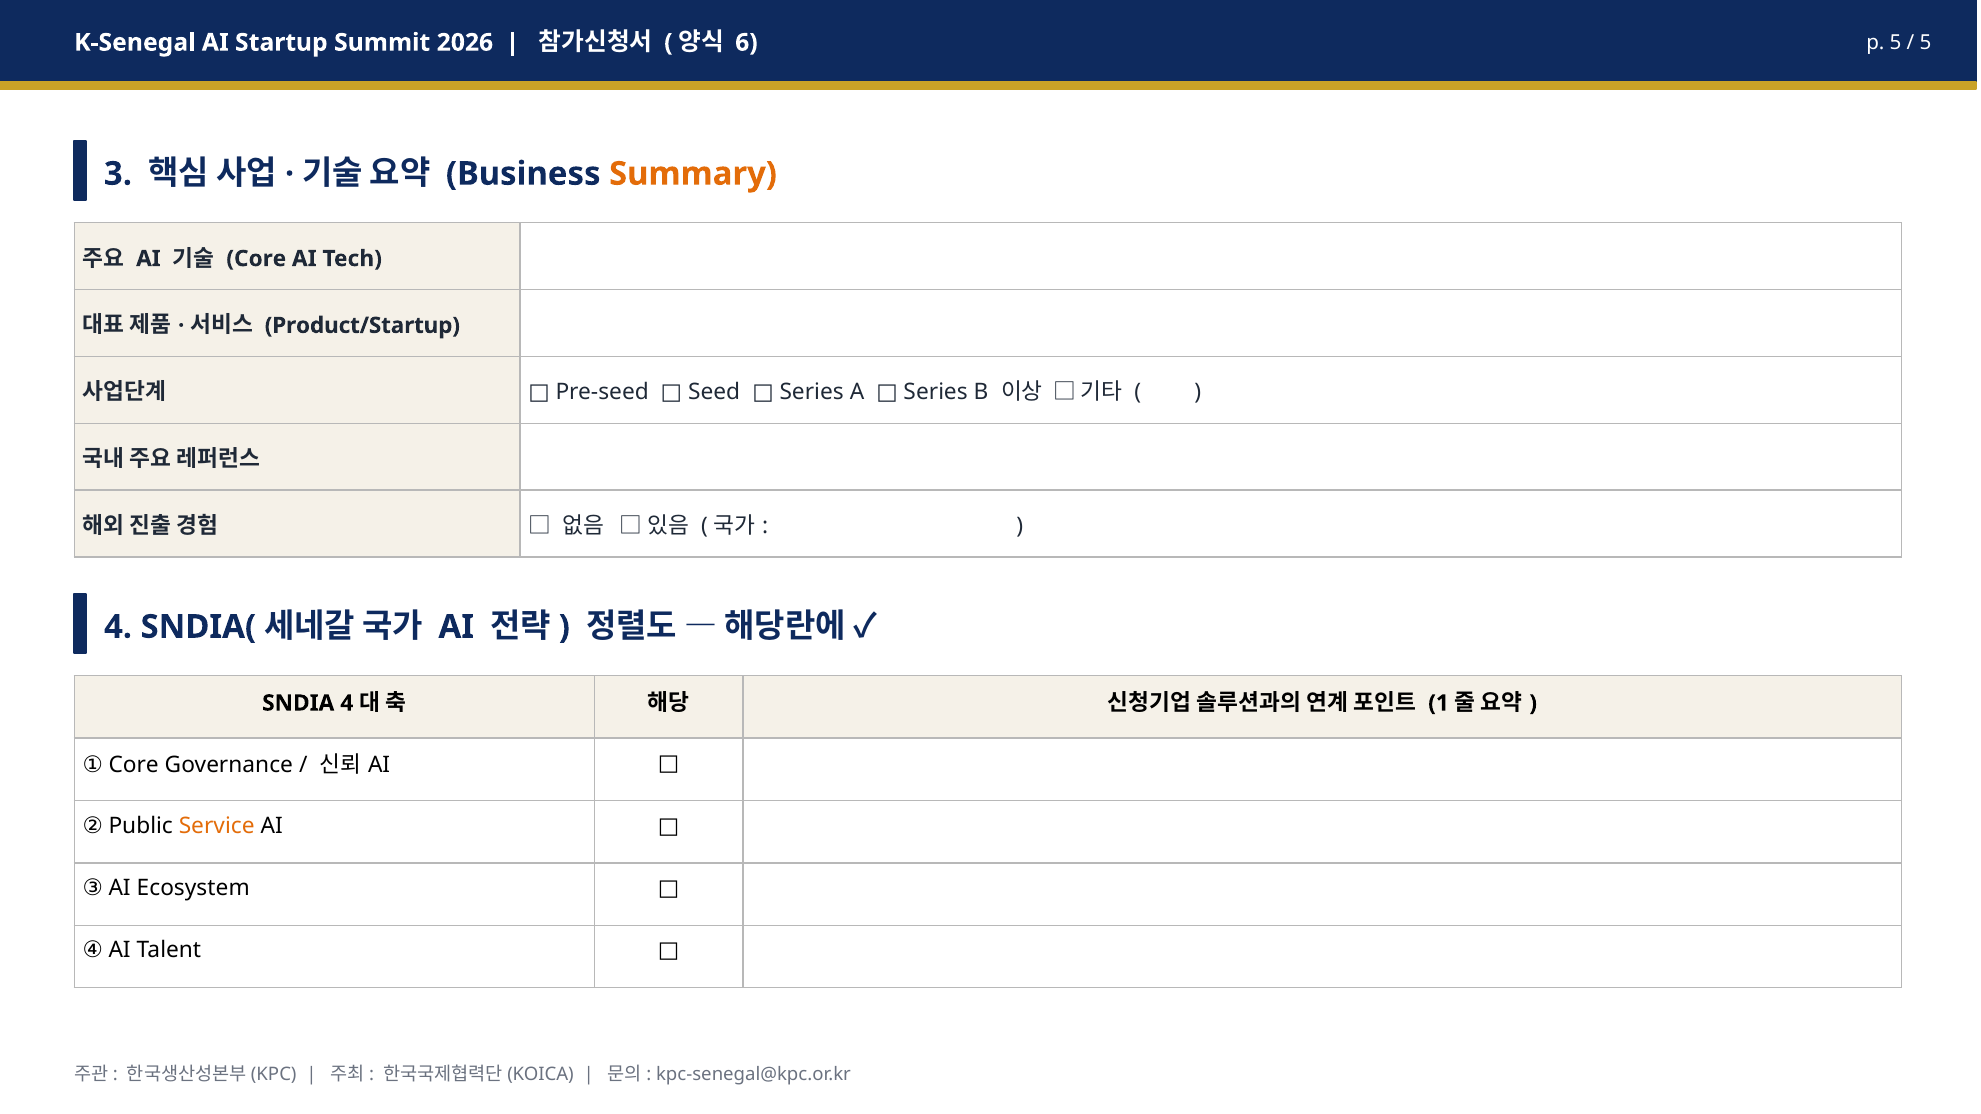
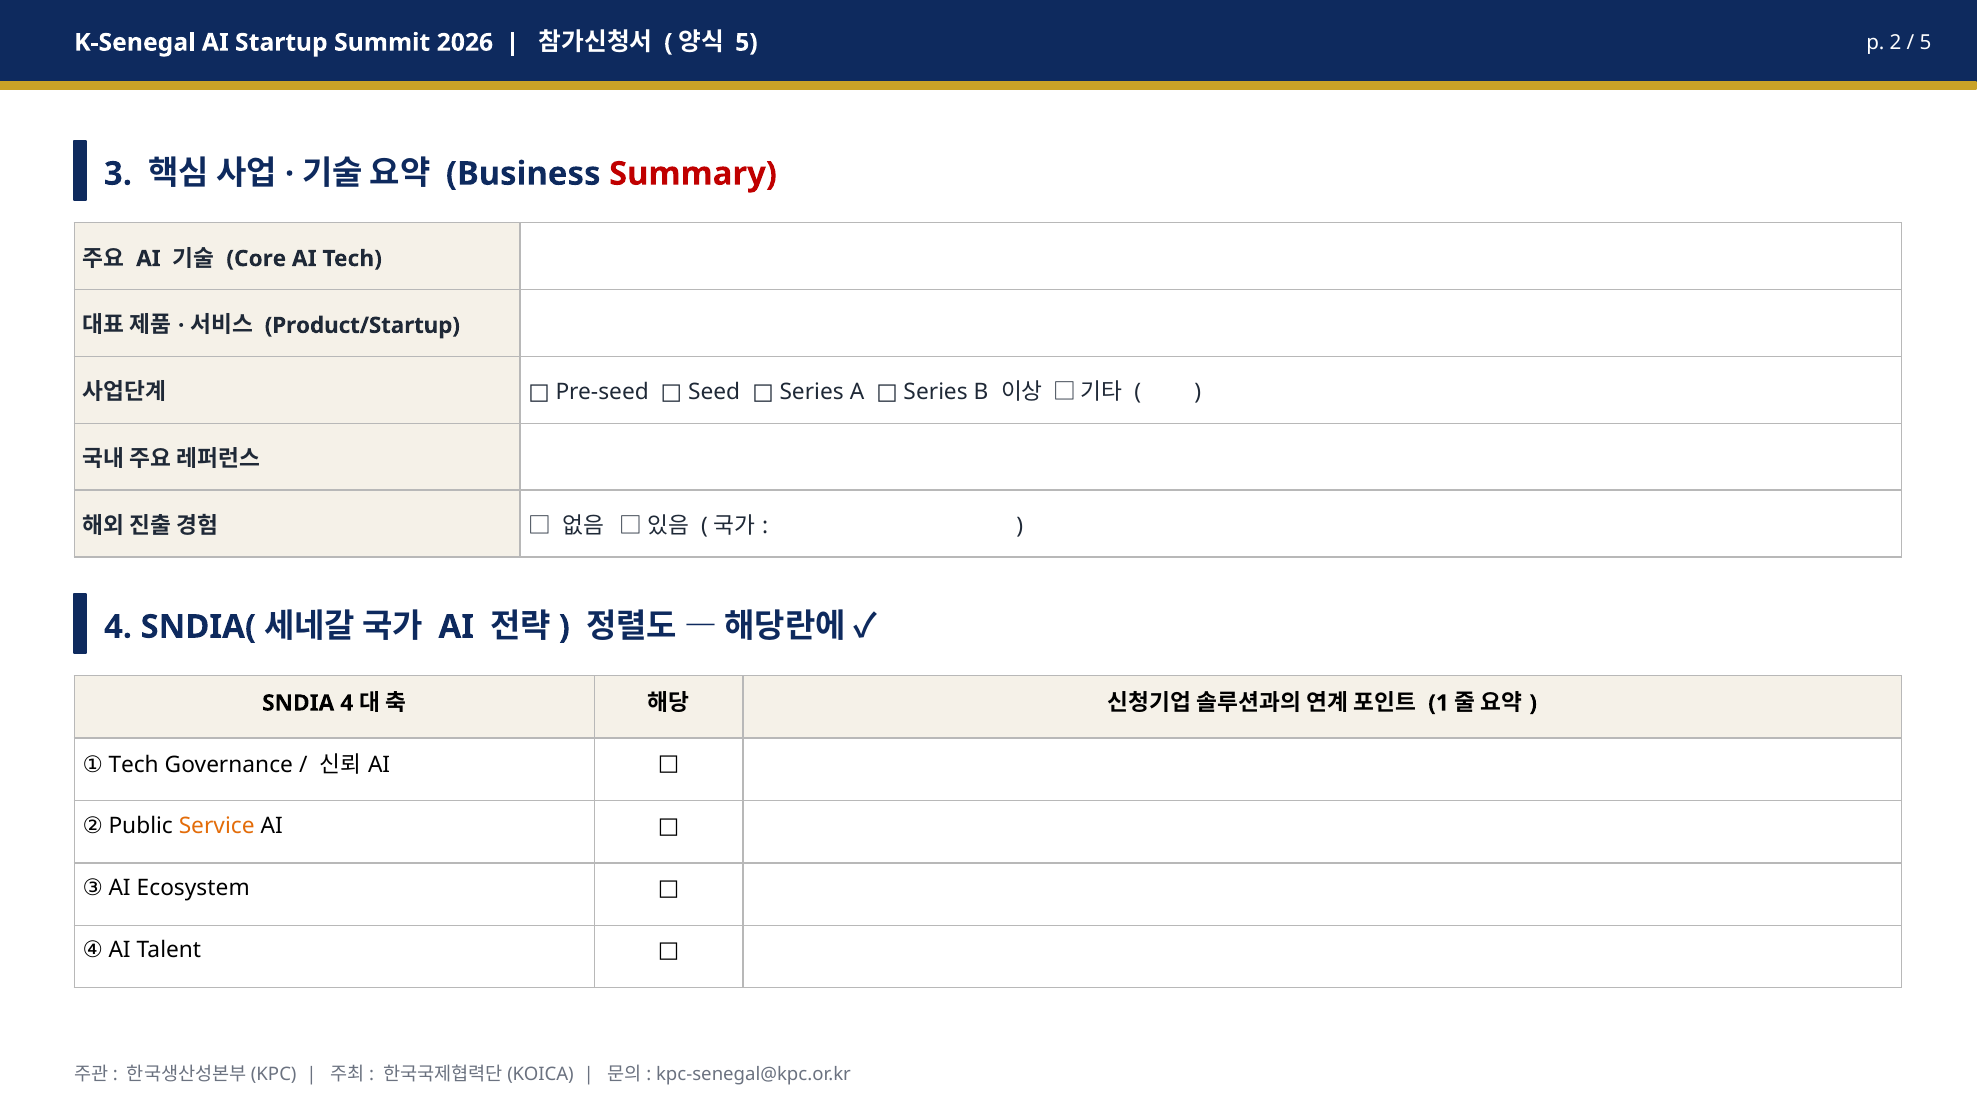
6: 6 -> 5 (746, 43)
p 5: 5 -> 2 (1895, 42)
Summary colour: orange -> red (693, 174)
① Core: Core -> Tech (134, 766)
